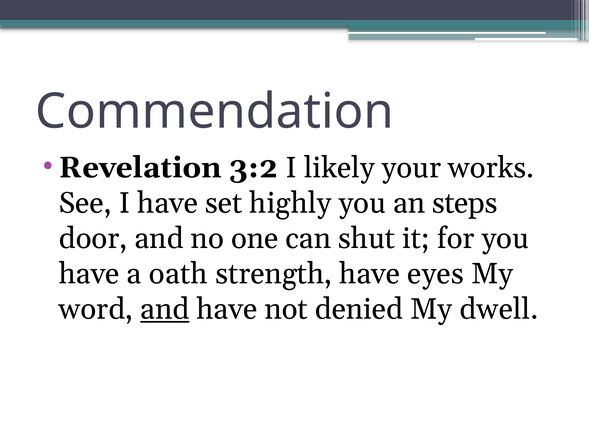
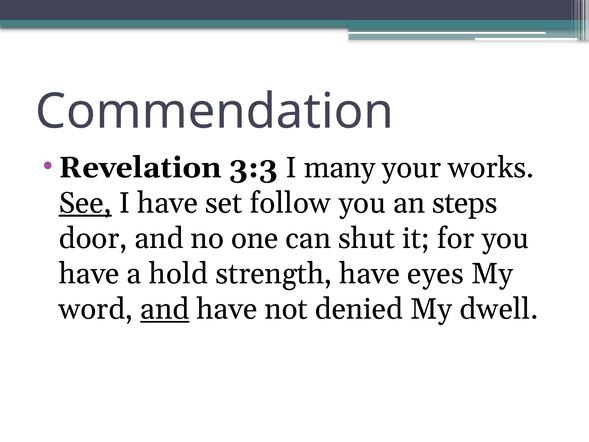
3:2: 3:2 -> 3:3 (253, 168)
likely: likely -> many (340, 168)
See underline: none -> present (85, 203)
highly: highly -> follow (290, 203)
oath: oath -> hold (178, 274)
